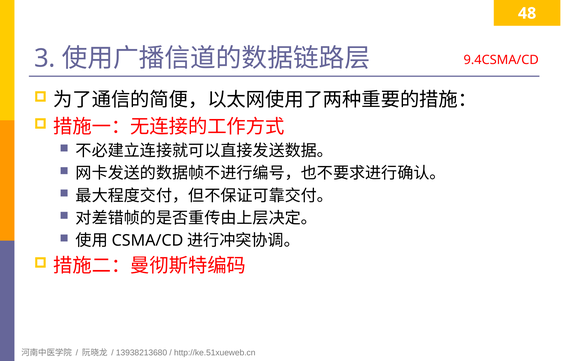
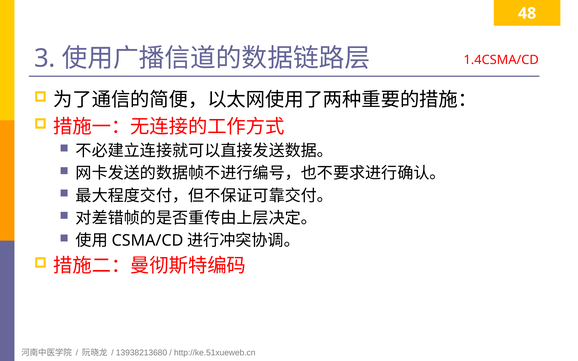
9.4CSMA/CD: 9.4CSMA/CD -> 1.4CSMA/CD (501, 60)
